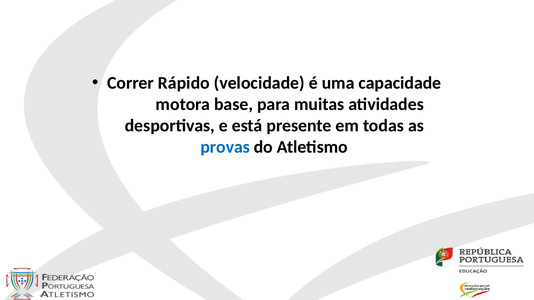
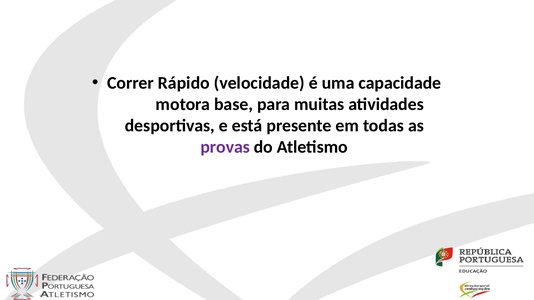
provas colour: blue -> purple (225, 147)
